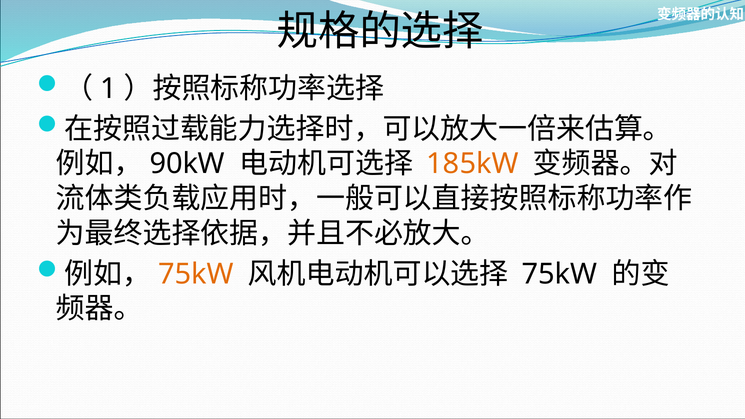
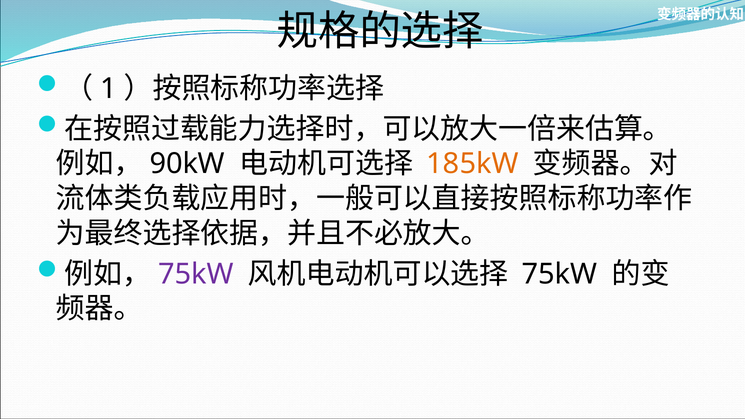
75kW colour: orange -> purple (196, 274)
